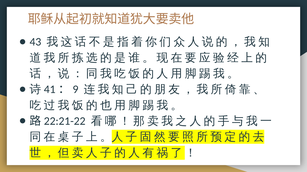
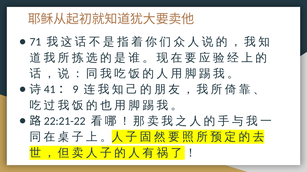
43: 43 -> 71 (35, 42)
